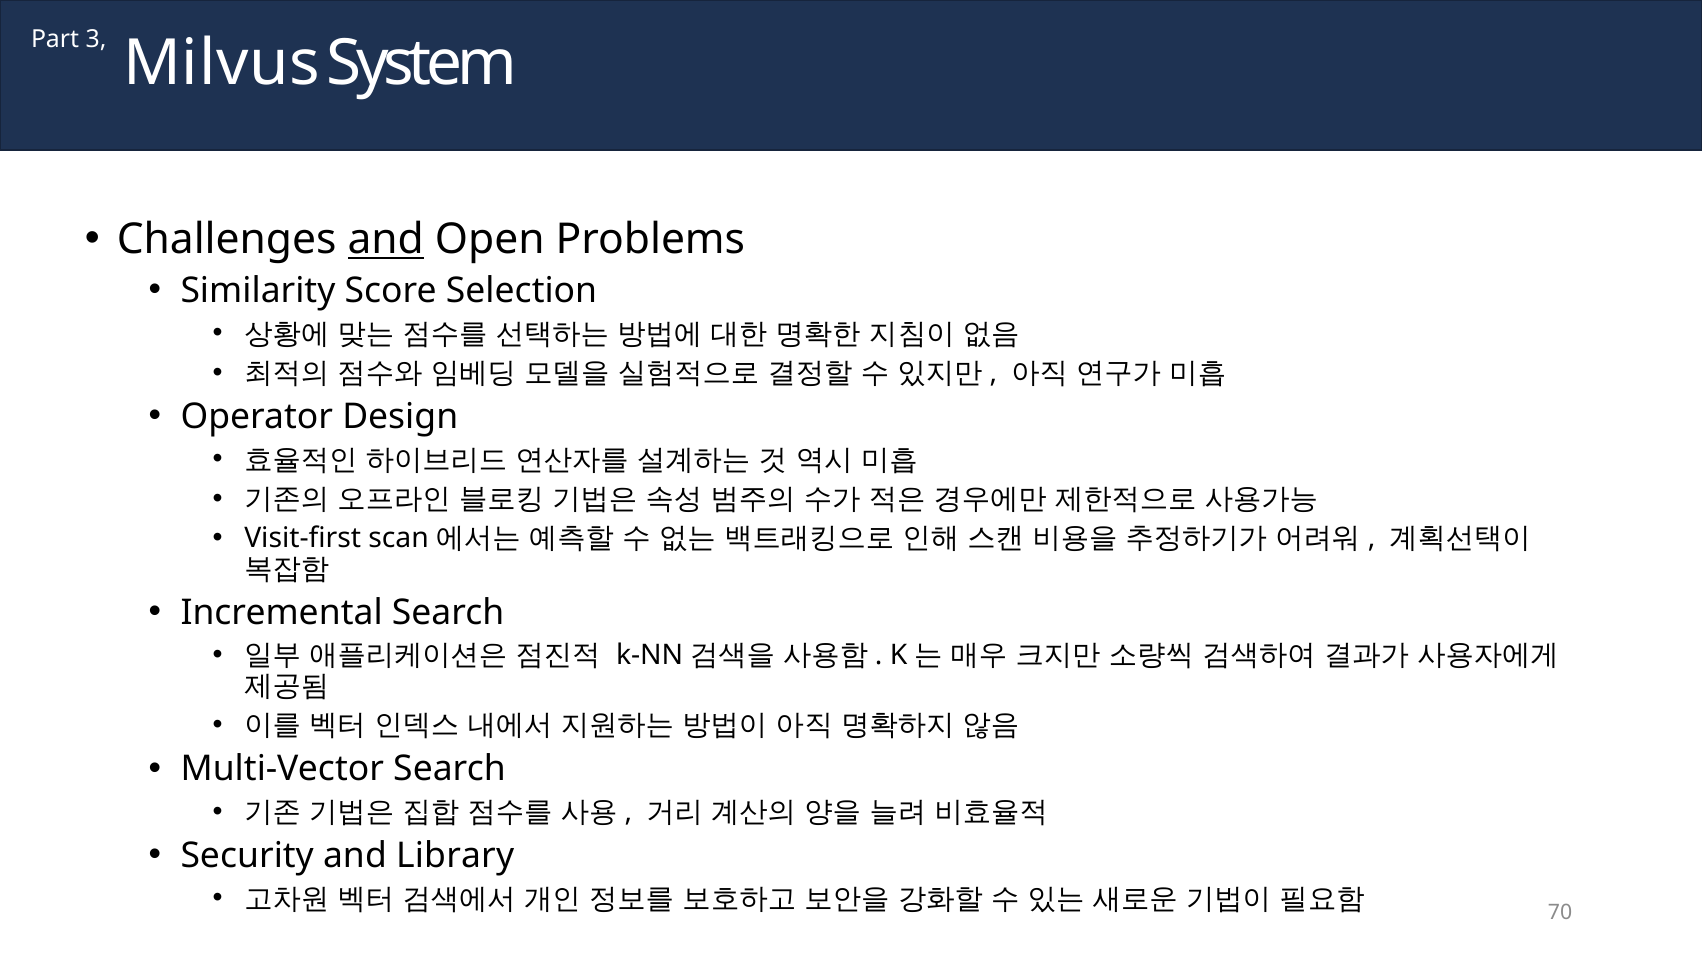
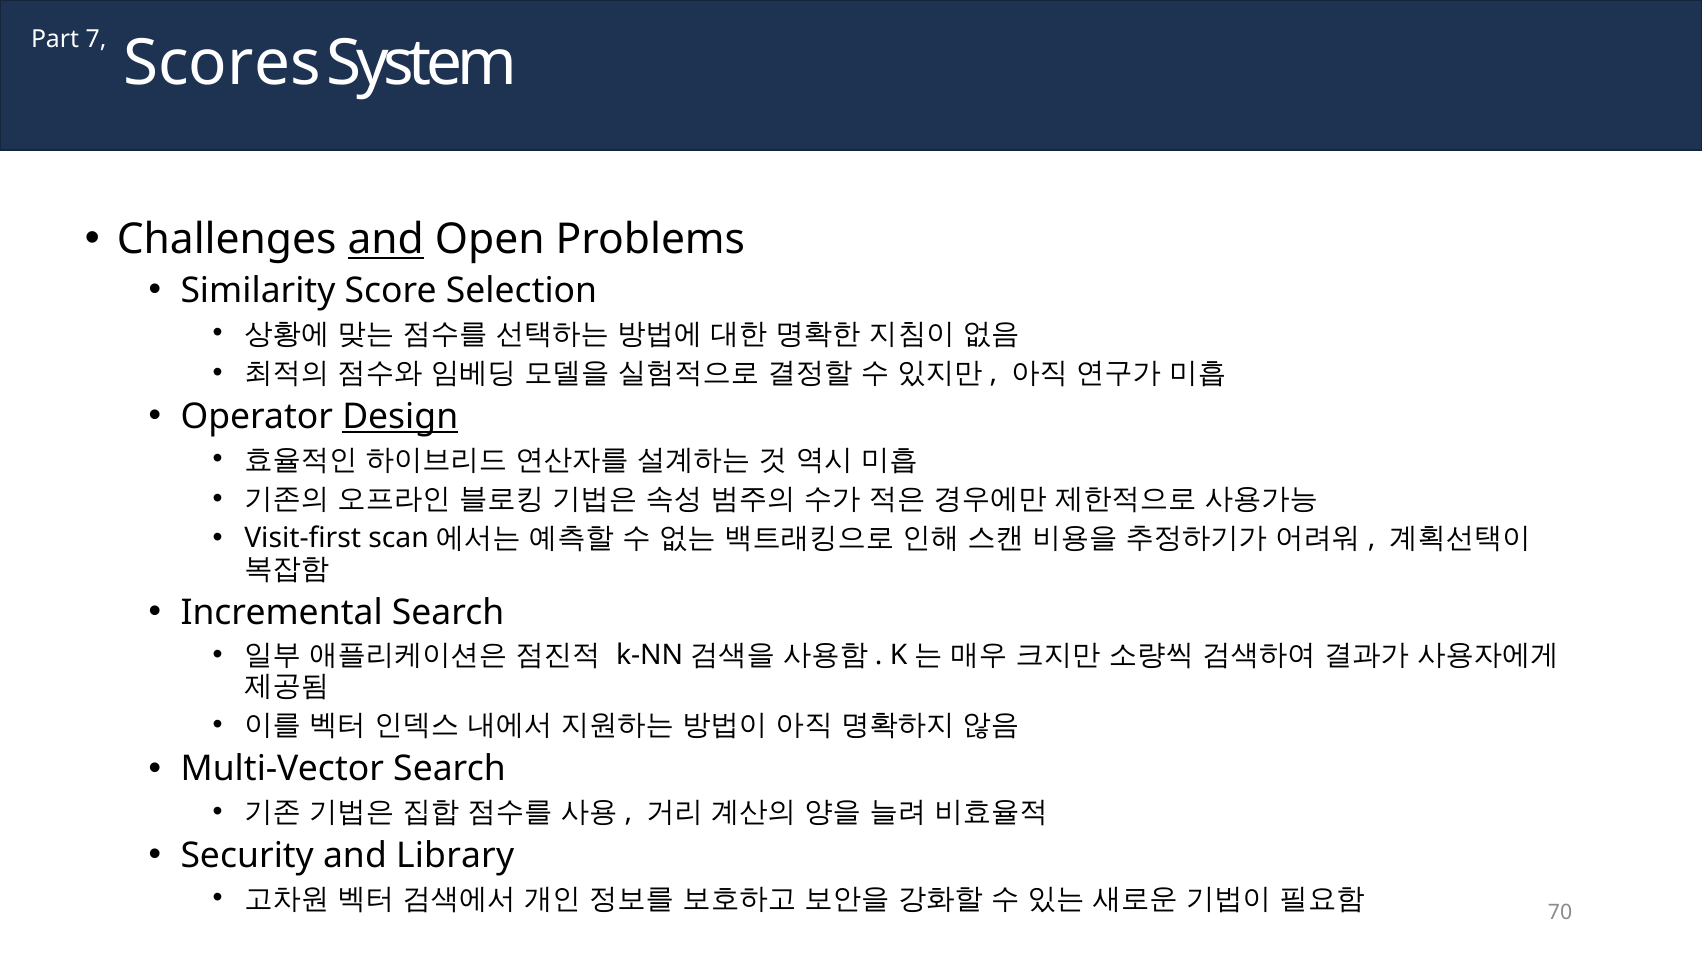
3: 3 -> 7 (96, 39)
Milvus: Milvus -> Scores (222, 63)
Design underline: none -> present (400, 417)
